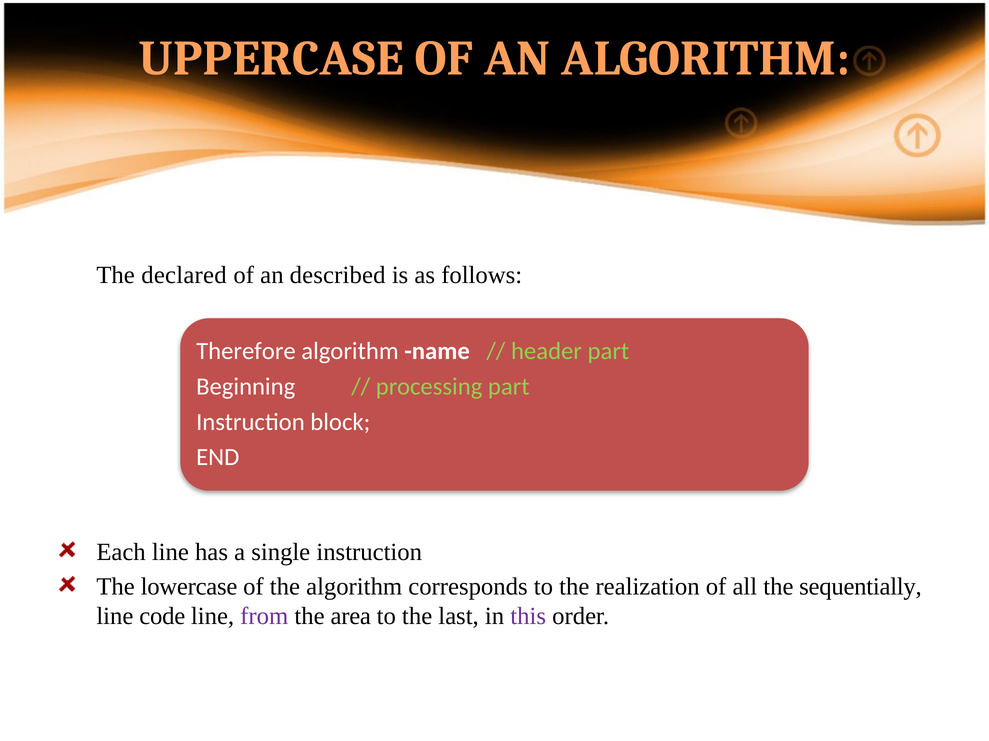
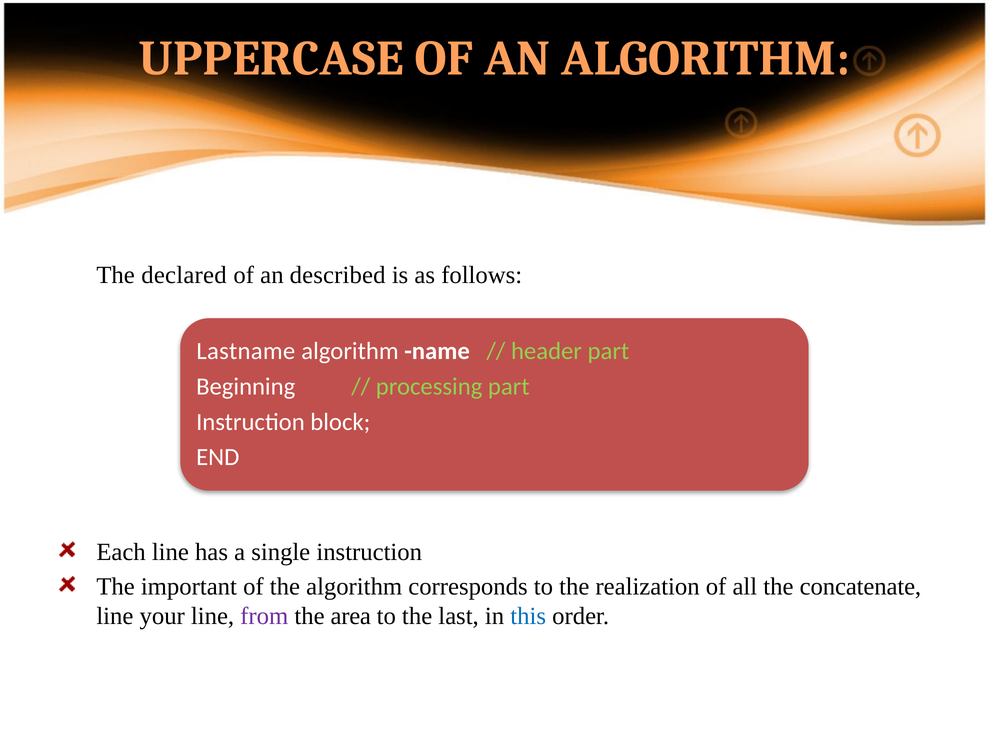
Therefore: Therefore -> Lastname (246, 352)
lowercase: lowercase -> important (189, 587)
sequentially: sequentially -> concatenate (860, 587)
code: code -> your (162, 617)
this colour: purple -> blue (528, 617)
